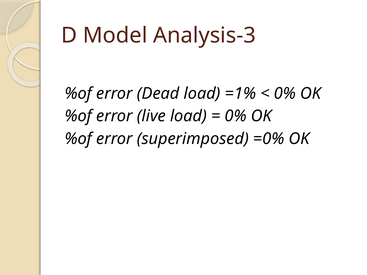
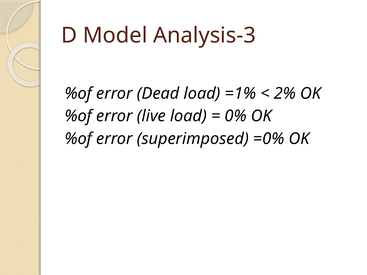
0%: 0% -> 2% (285, 93)
